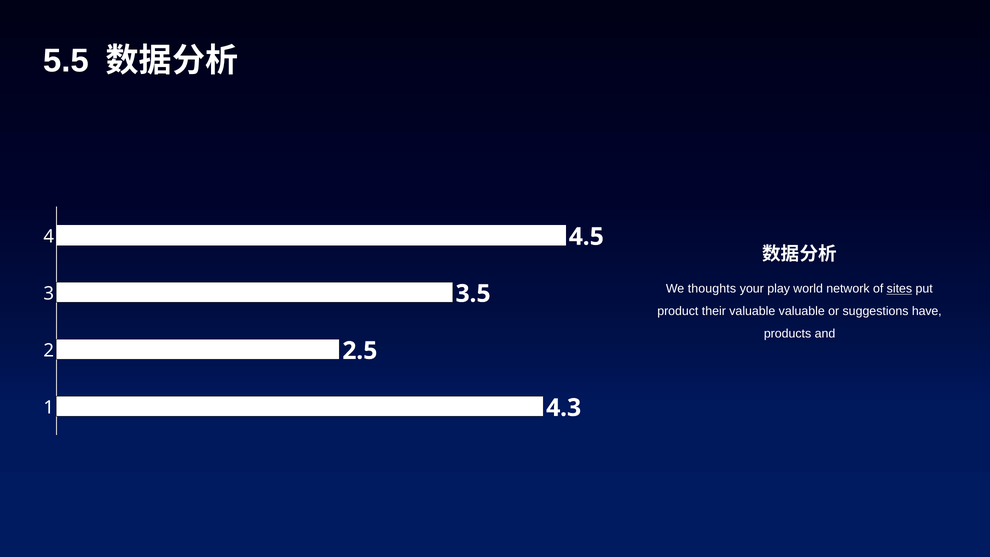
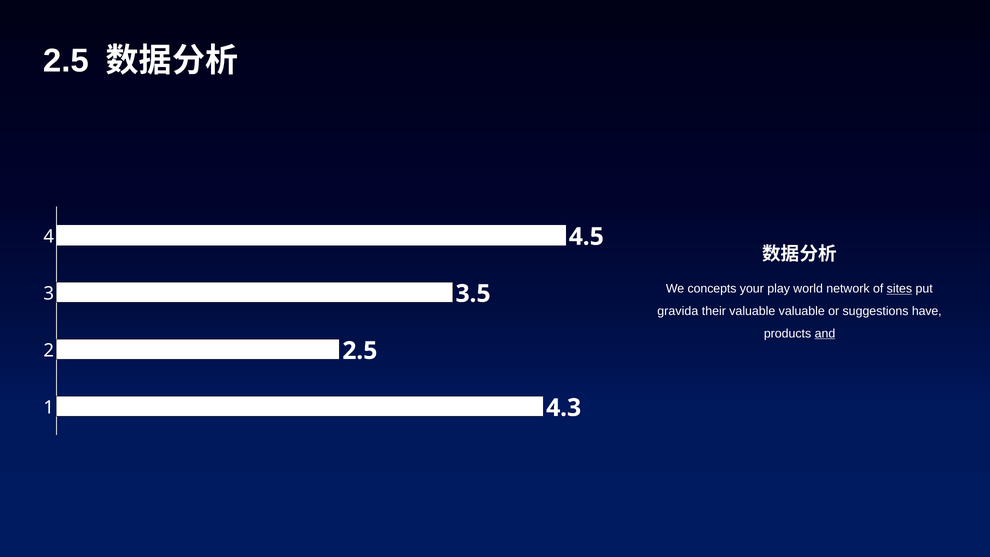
5.5: 5.5 -> 2.5 (66, 61)
thoughts: thoughts -> concepts (712, 289)
product: product -> gravida (678, 311)
and underline: none -> present (825, 333)
